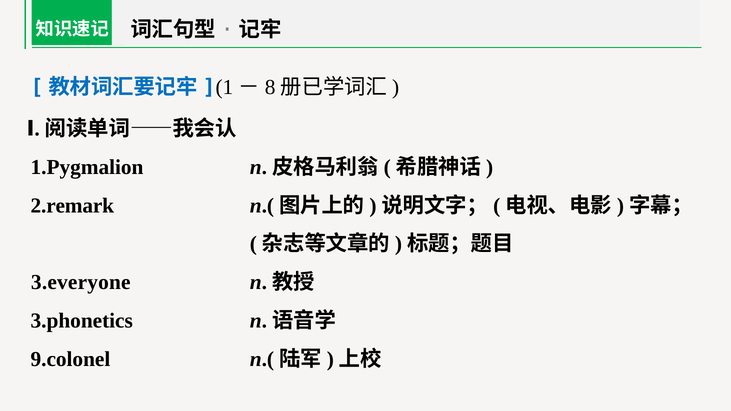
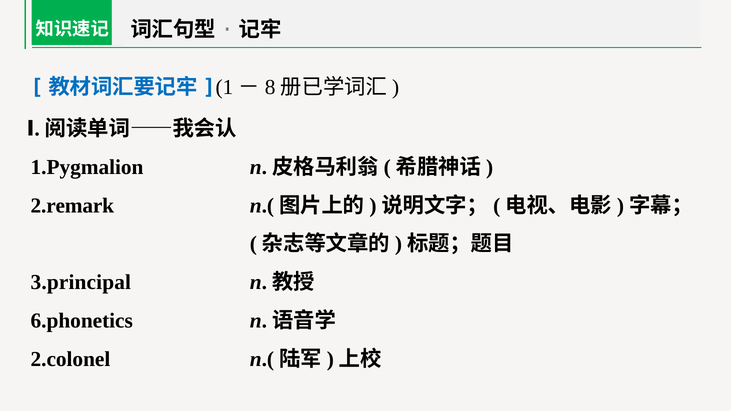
3.everyone: 3.everyone -> 3.principal (81, 283)
3.phonetics: 3.phonetics -> 6.phonetics (82, 321)
9.colonel: 9.colonel -> 2.colonel (70, 359)
